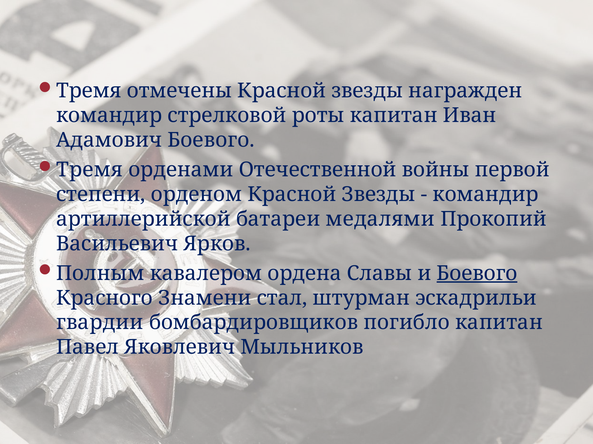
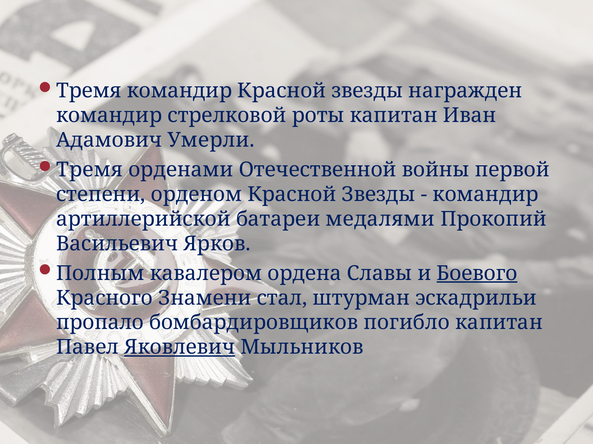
Тремя отмечены: отмечены -> командир (180, 91)
Адамович Боевого: Боевого -> Умерли (211, 140)
гвардии: гвардии -> пропало (100, 323)
Яковлевич underline: none -> present (180, 348)
